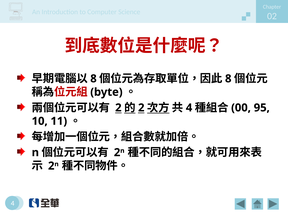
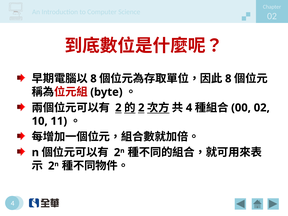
95: 95 -> 02 (262, 108)
